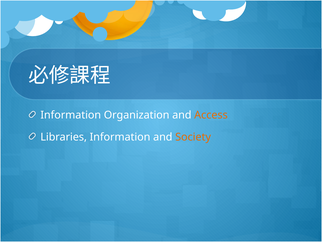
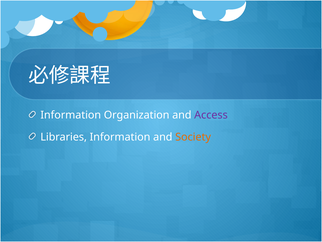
Access colour: orange -> purple (211, 115)
